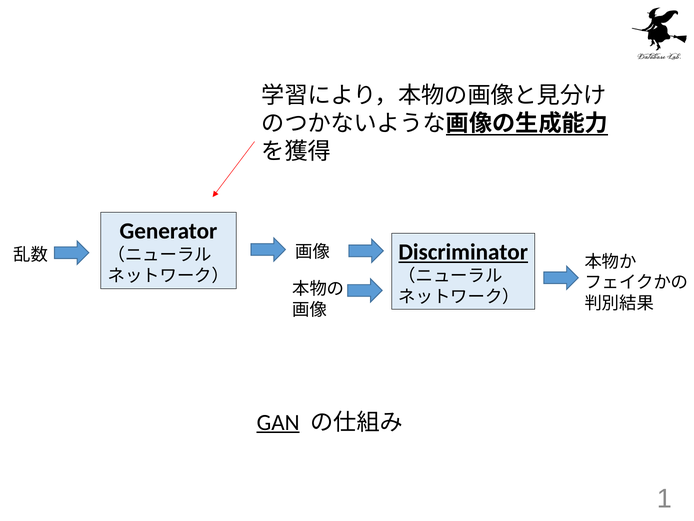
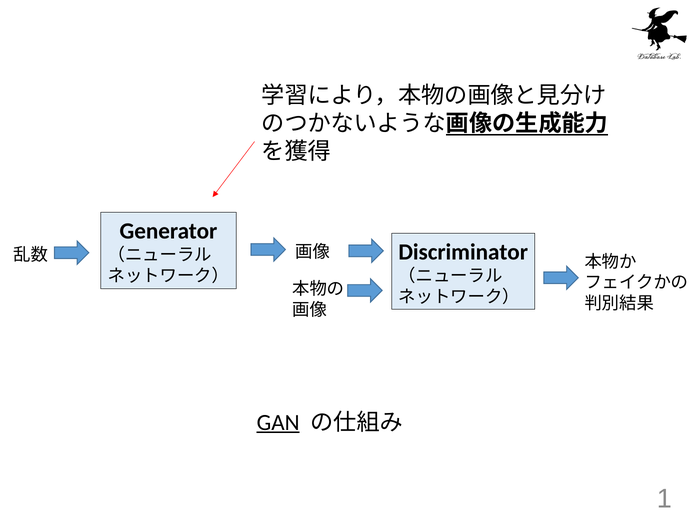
Discriminator underline: present -> none (463, 252)
